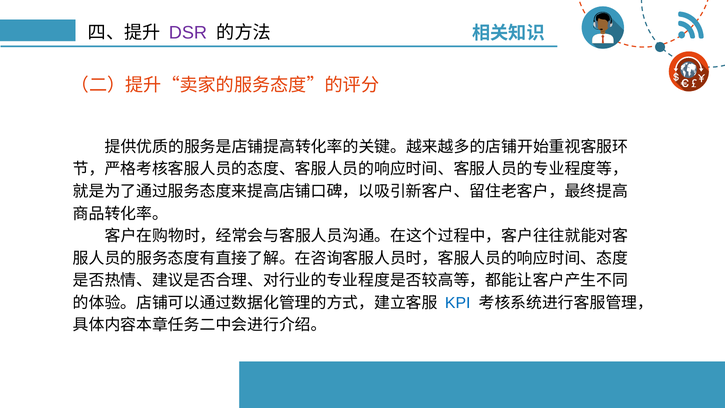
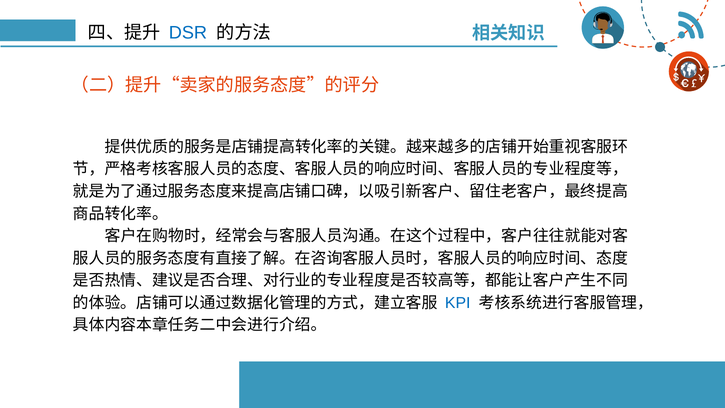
DSR colour: purple -> blue (188, 33)
